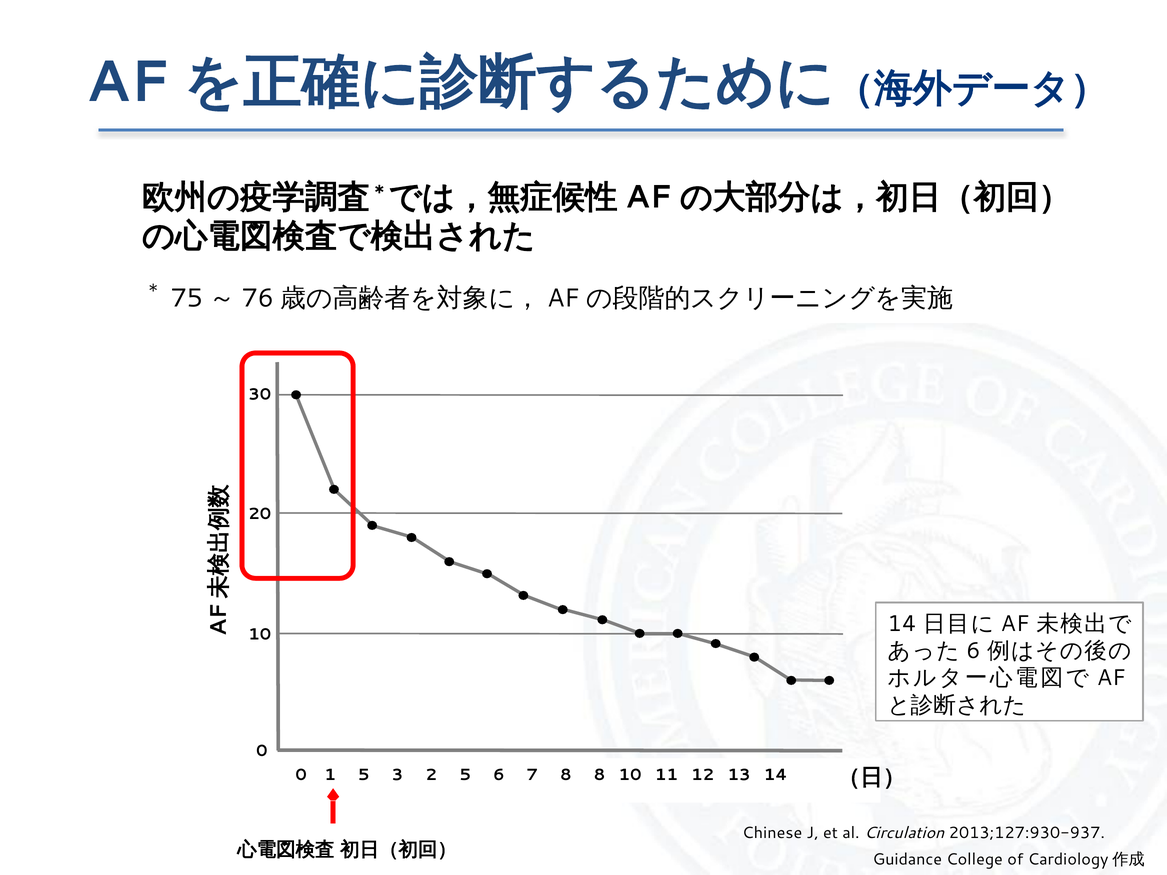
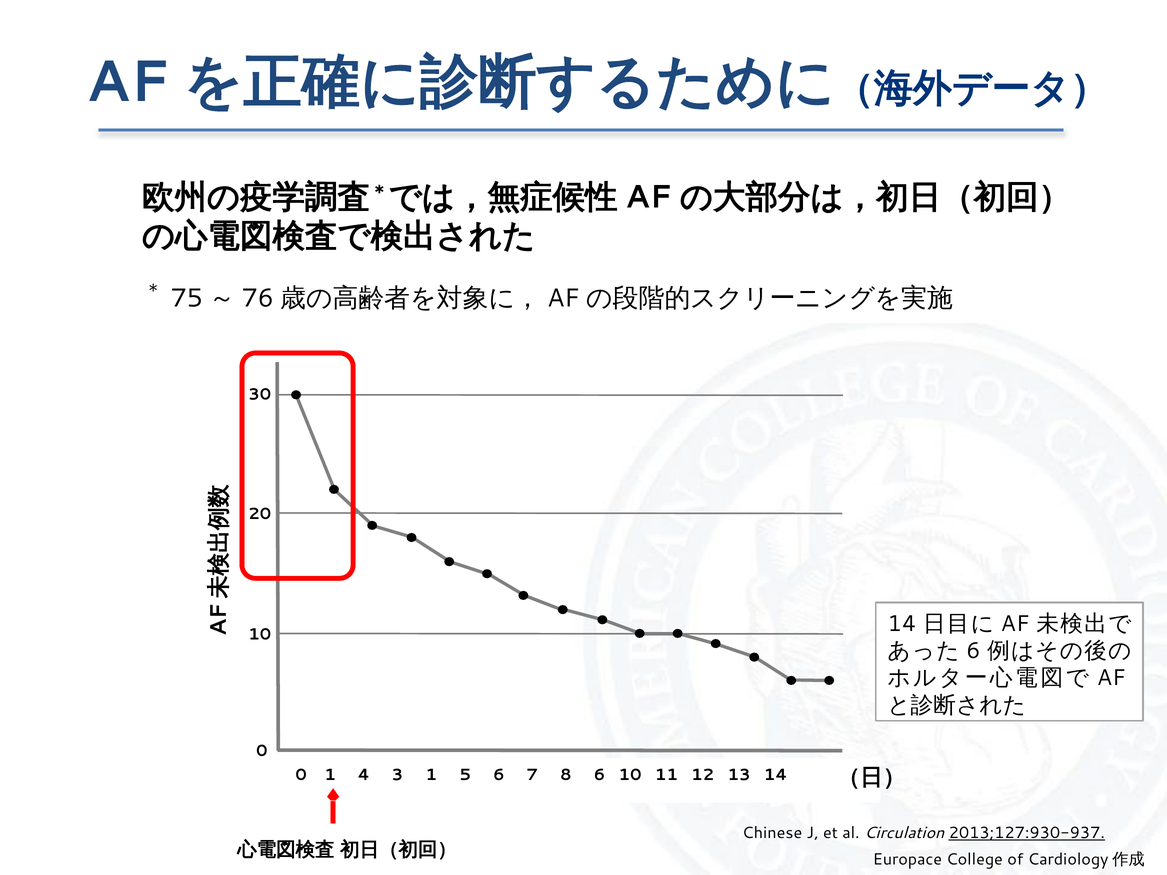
1 5: 5 -> 4 (364, 775)
3 2: 2 -> 1 (431, 775)
8 8: 8 -> 6 (599, 775)
2013;127:930-937 underline: none -> present (1027, 833)
Guidance: Guidance -> Europace (907, 860)
